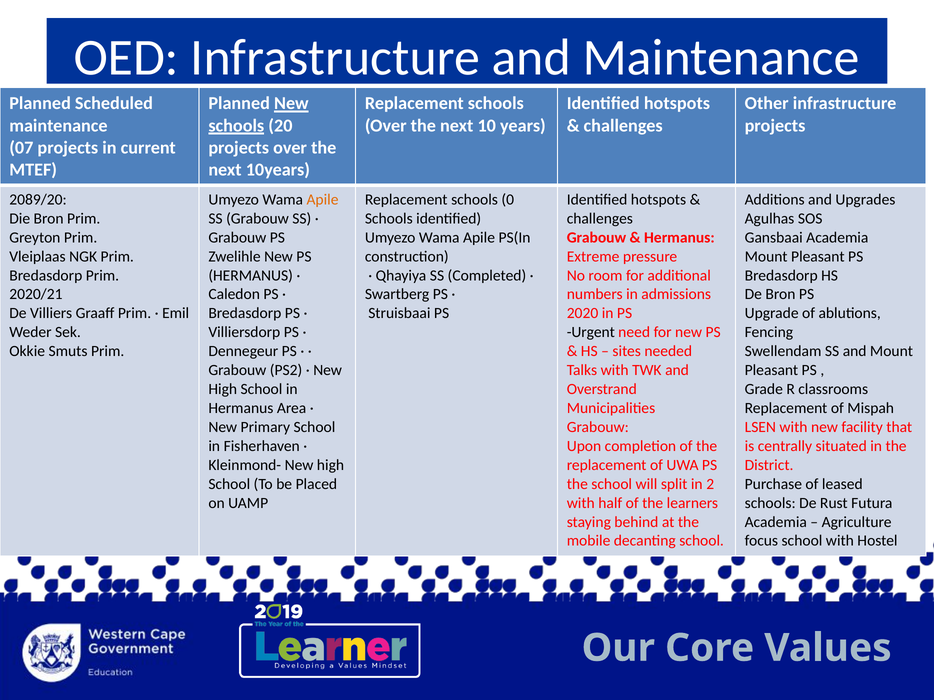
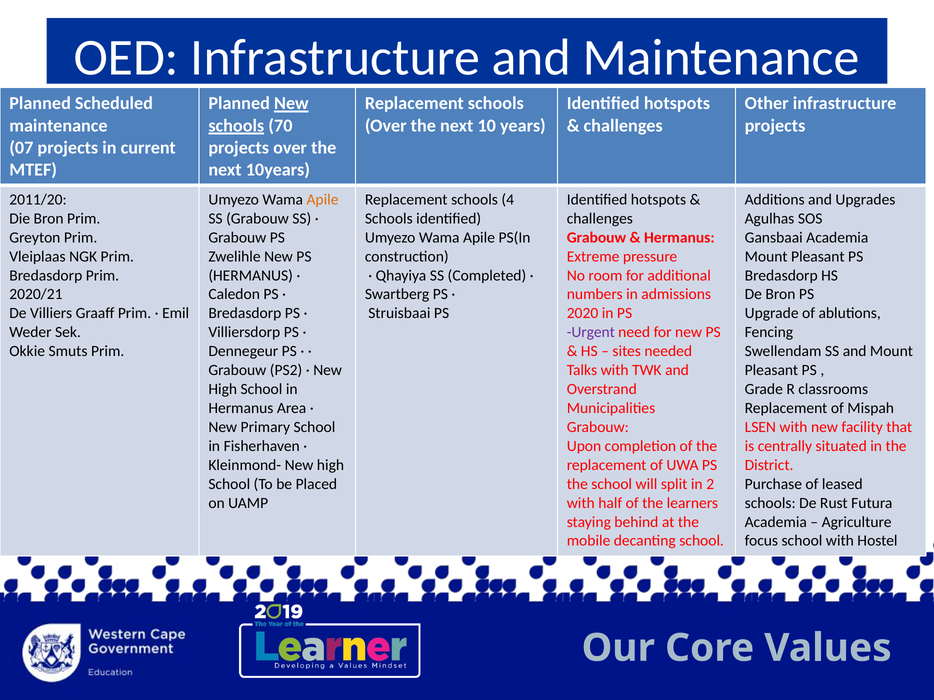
20: 20 -> 70 (280, 126)
2089/20: 2089/20 -> 2011/20 (38, 200)
0: 0 -> 4 (508, 200)
Urgent colour: black -> purple (591, 333)
